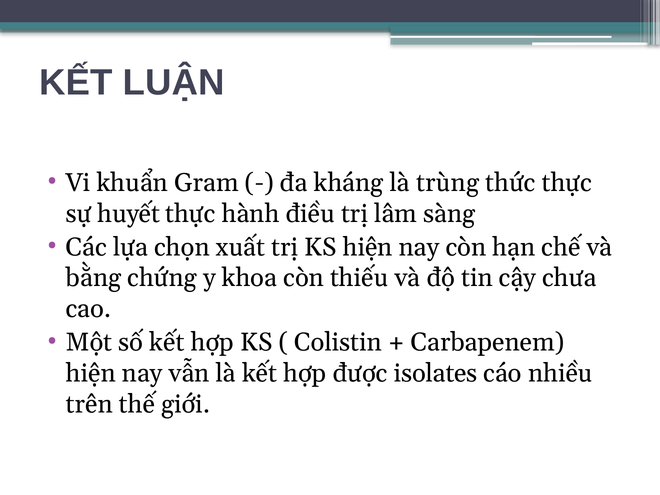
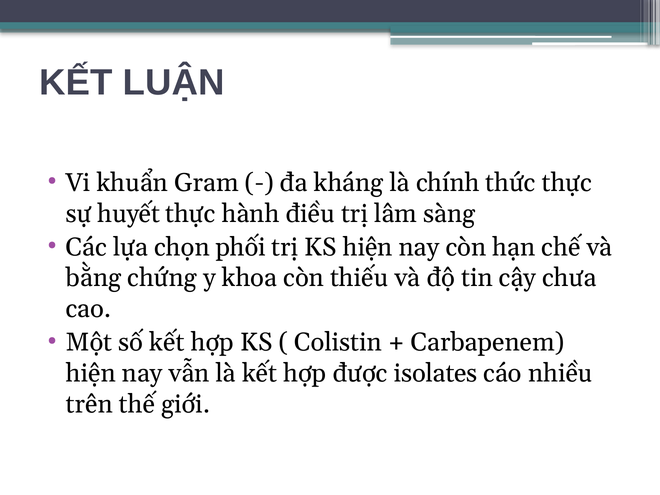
trùng: trùng -> chính (448, 183)
xuất: xuất -> phối (241, 247)
